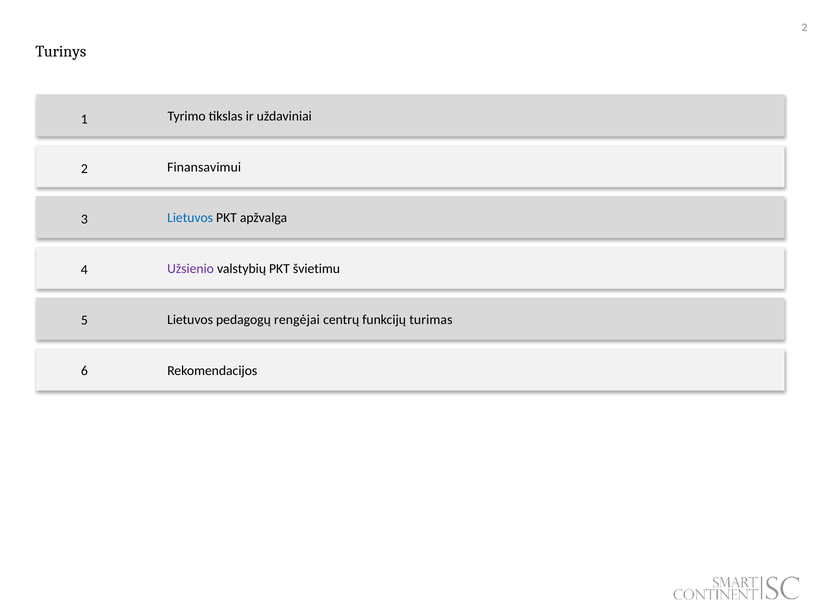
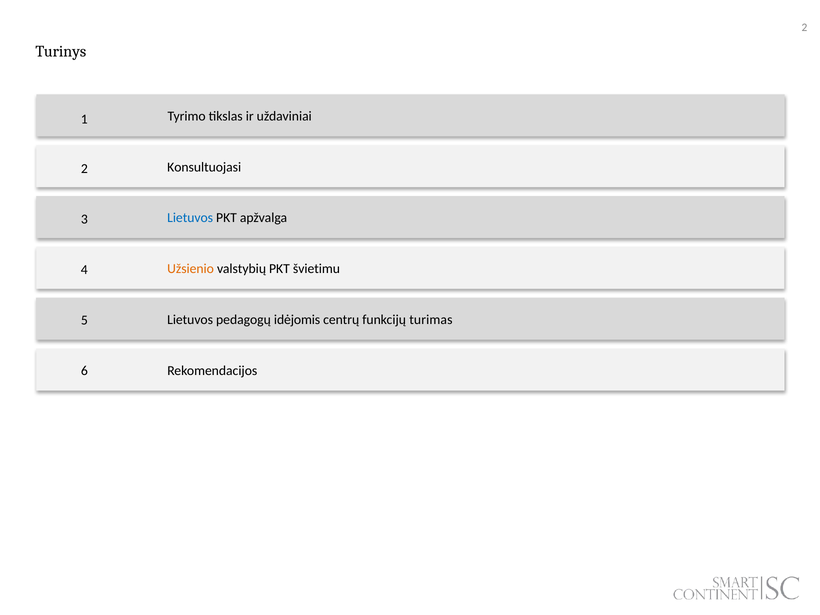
Finansavimui: Finansavimui -> Konsultuojasi (204, 167)
Užsienio colour: purple -> orange (191, 269)
rengėjai: rengėjai -> idėjomis (297, 320)
